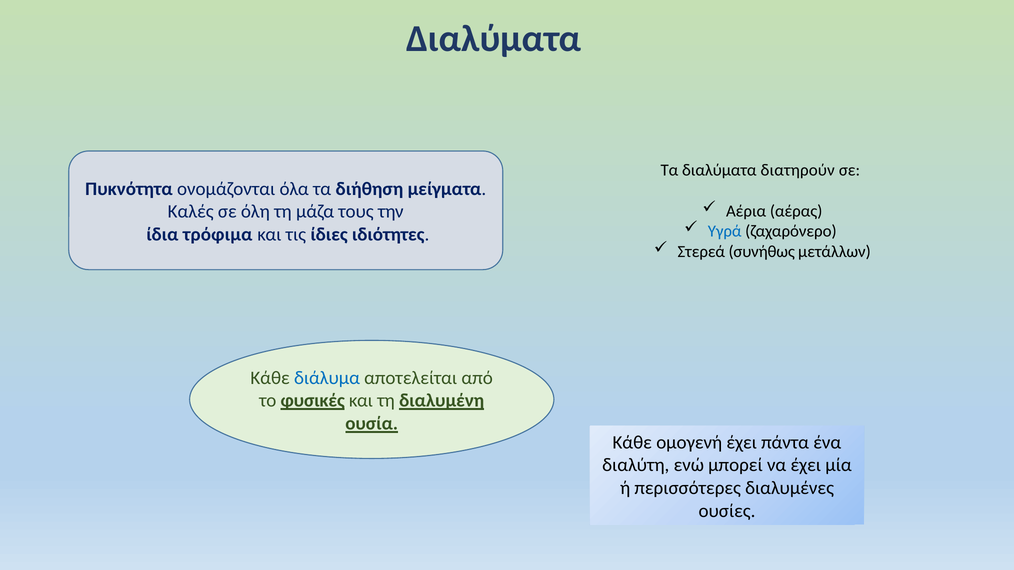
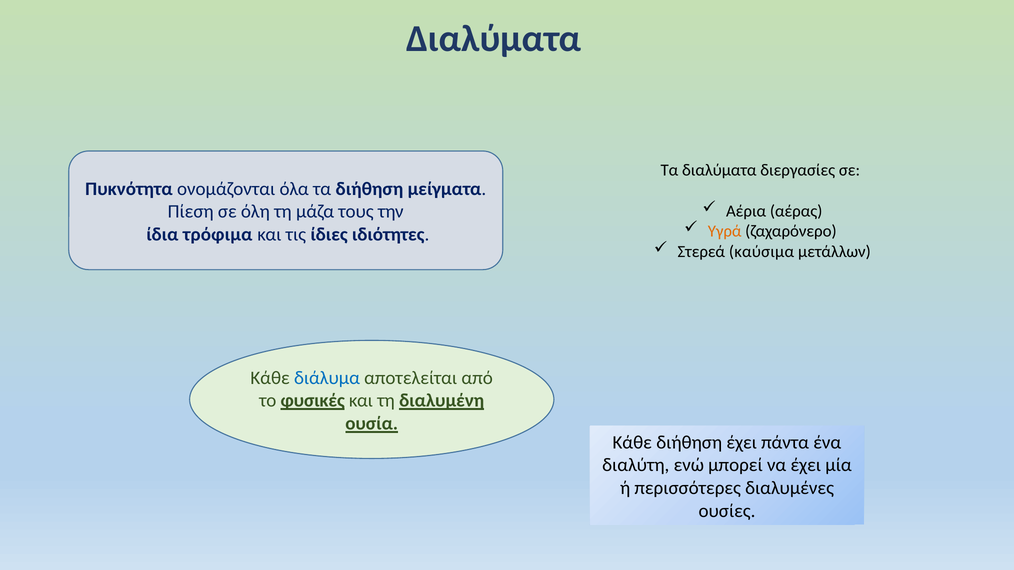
διατηρούν: διατηρούν -> διεργασίες (798, 171)
Καλές: Καλές -> Πίεση (191, 212)
Υγρά colour: blue -> orange (725, 231)
συνήθως: συνήθως -> καύσιμα (762, 252)
Κάθε ομογενή: ομογενή -> διήθηση (689, 443)
